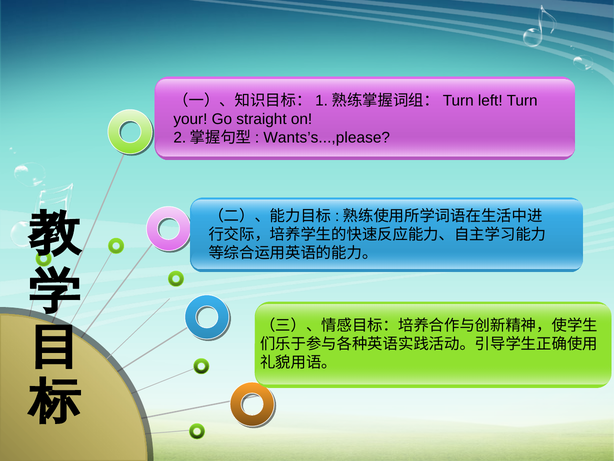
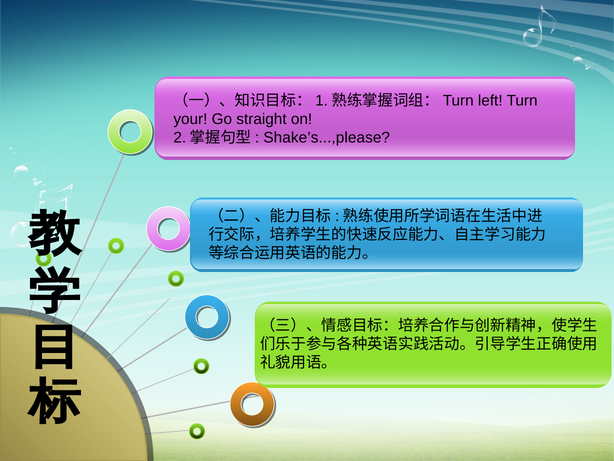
Wants’s...,please: Wants’s...,please -> Shake’s...,please (327, 138)
